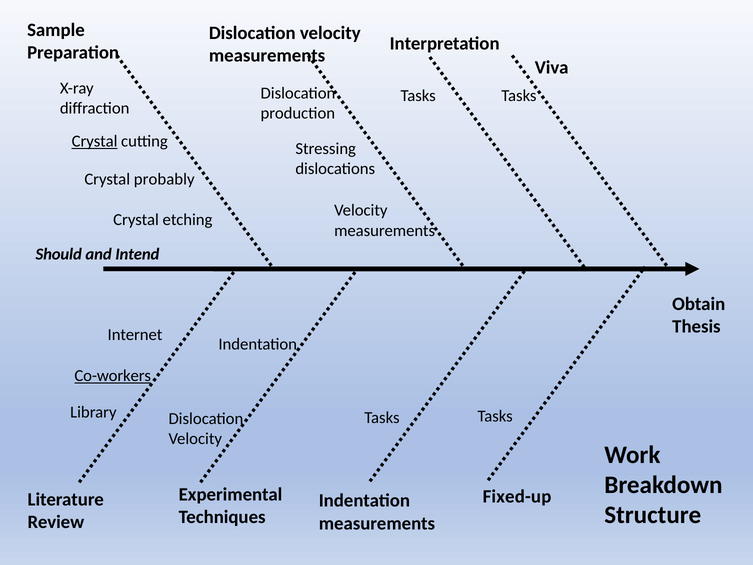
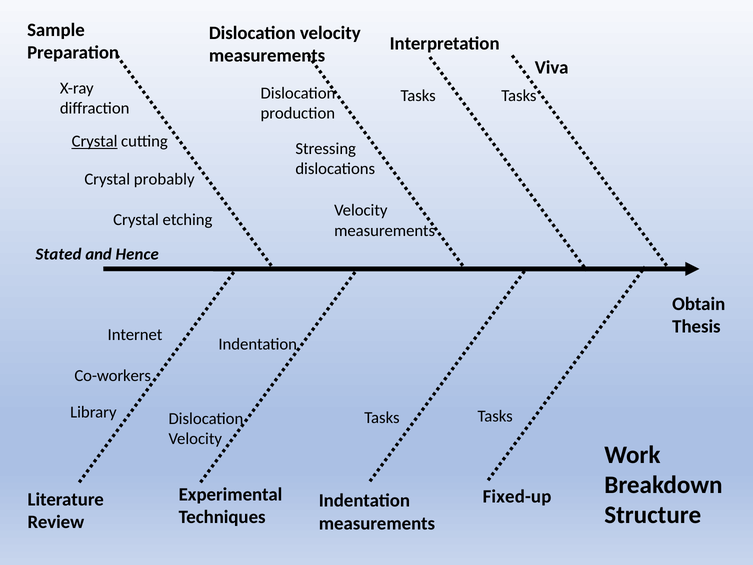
Should: Should -> Stated (59, 254)
Intend: Intend -> Hence (137, 254)
Co-workers underline: present -> none (113, 376)
